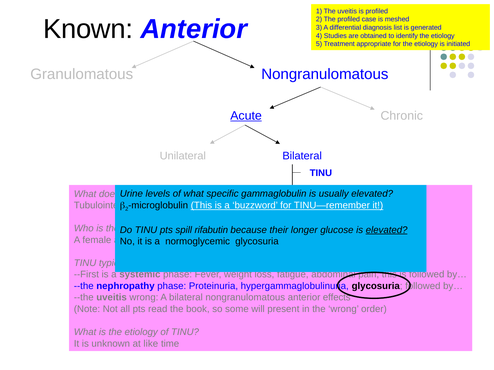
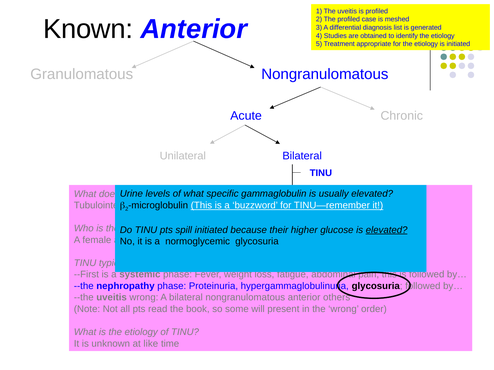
Acute underline: present -> none (246, 116)
rifabutin: rifabutin -> initiated (211, 230)
longer: longer -> higher (304, 230)
effects: effects -> others (337, 298)
